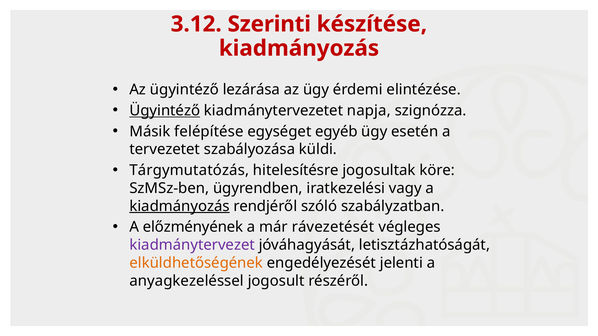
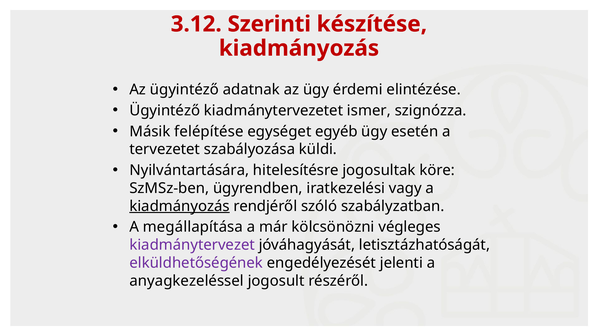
lezárása: lezárása -> adatnak (251, 90)
Ügyintéző underline: present -> none (165, 111)
napja: napja -> ismer (369, 111)
Tárgymutatózás: Tárgymutatózás -> Nyilvántartására (189, 170)
előzményének: előzményének -> megállapítása (193, 227)
rávezetését: rávezetését -> kölcsönözni (333, 227)
elküldhetőségének colour: orange -> purple (196, 263)
